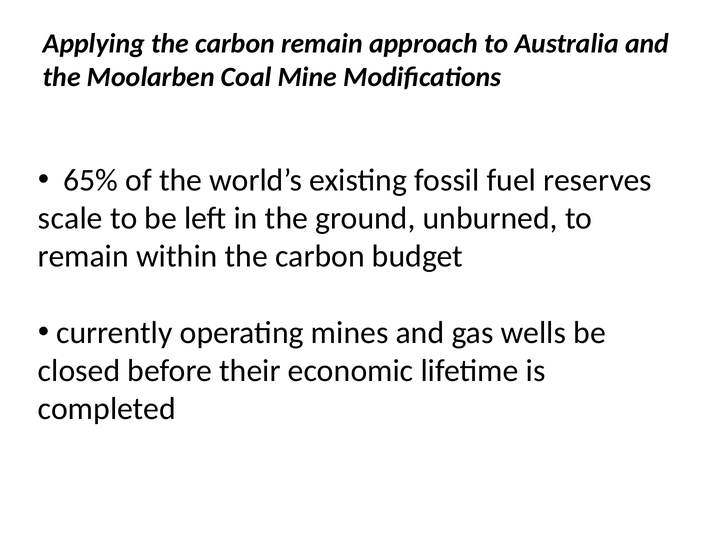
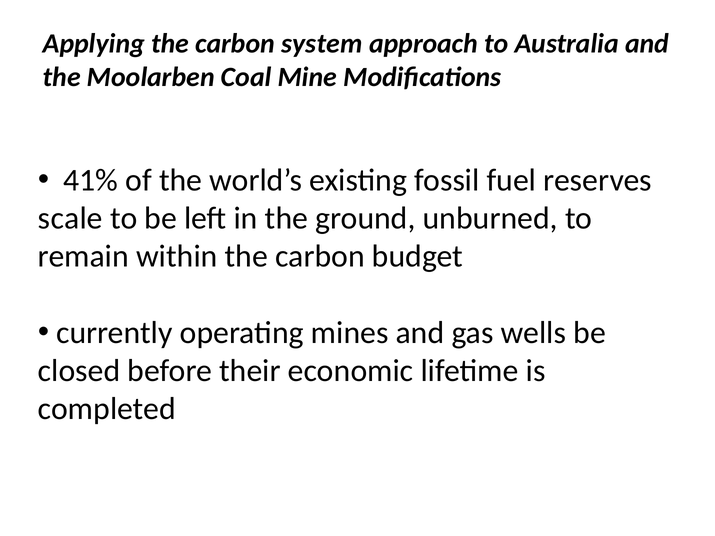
carbon remain: remain -> system (322, 44)
65%: 65% -> 41% (91, 180)
